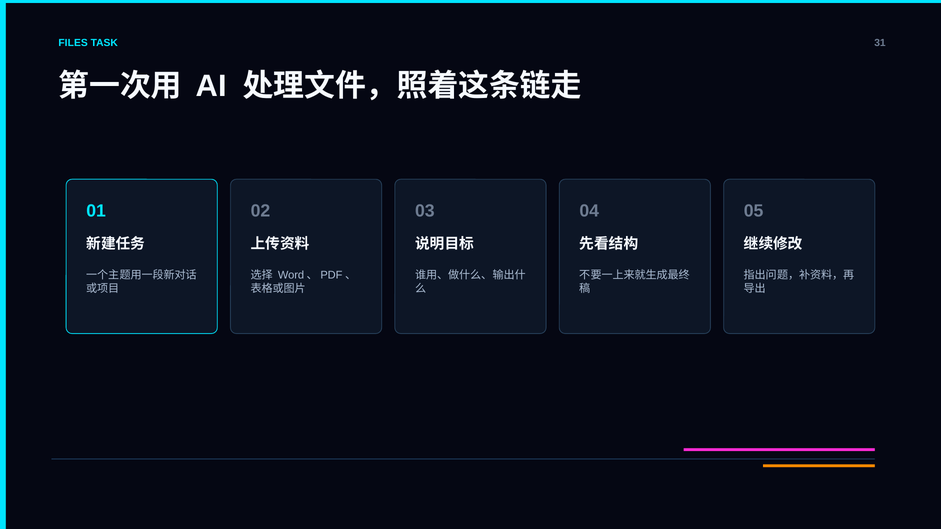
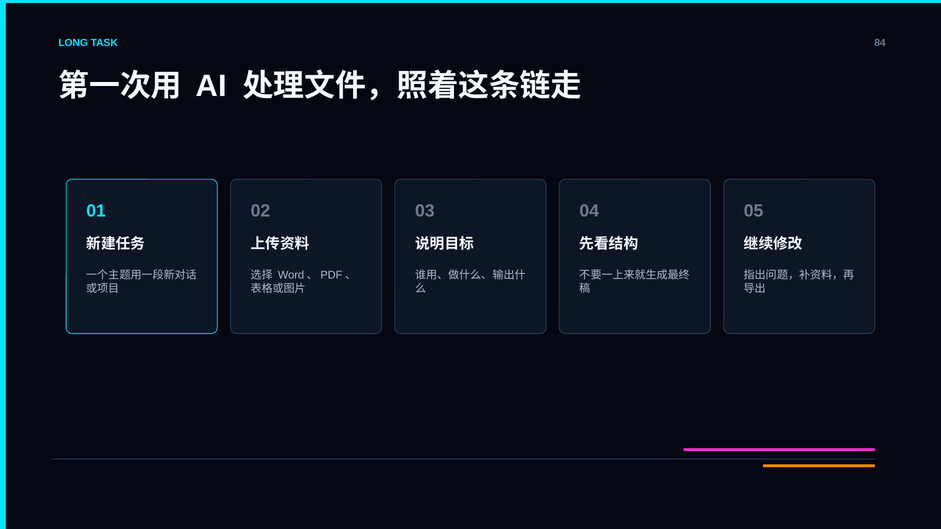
FILES: FILES -> LONG (73, 43)
31: 31 -> 84 (880, 43)
